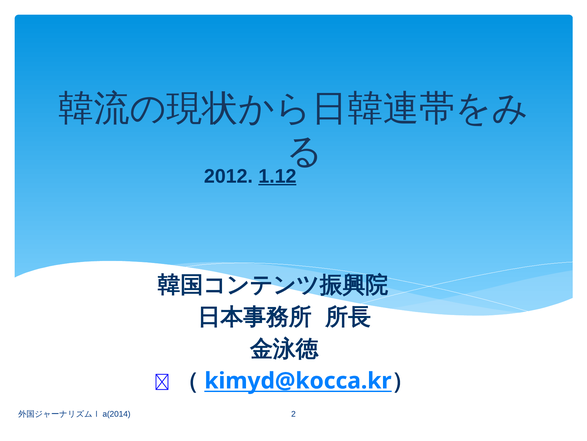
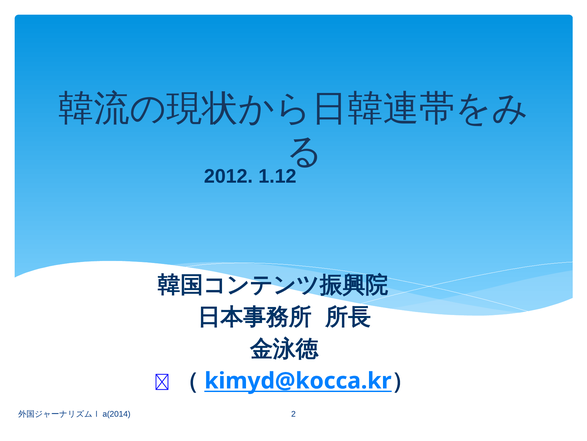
1.12 underline: present -> none (277, 176)
